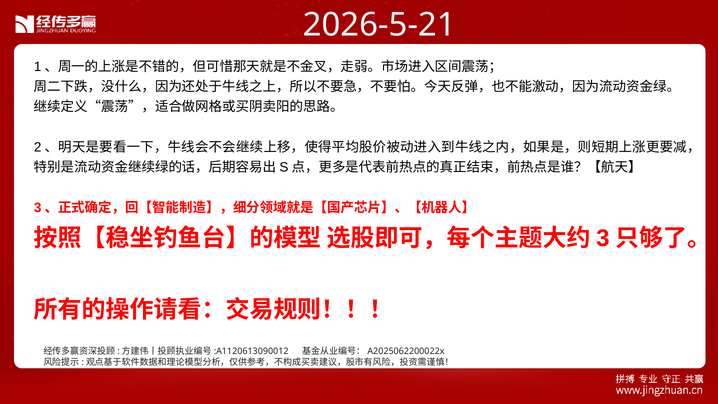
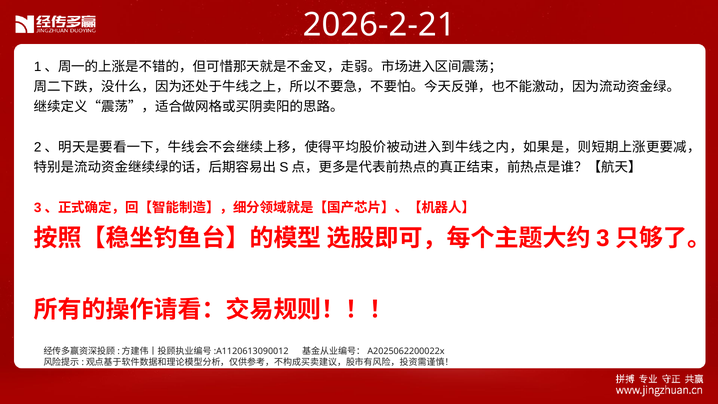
2026-5-21: 2026-5-21 -> 2026-2-21 (379, 25)
